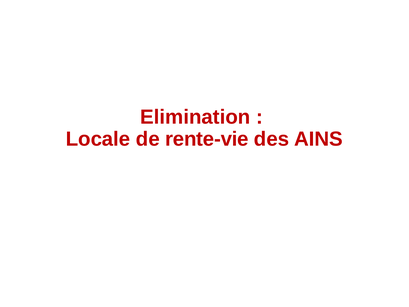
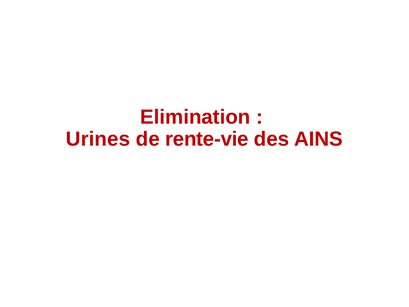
Locale: Locale -> Urines (98, 139)
